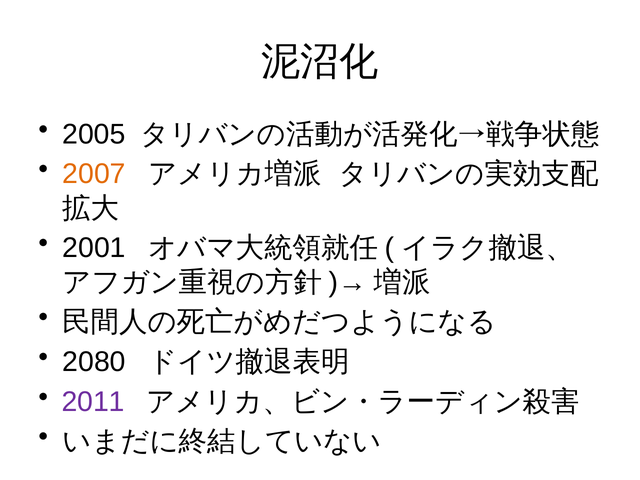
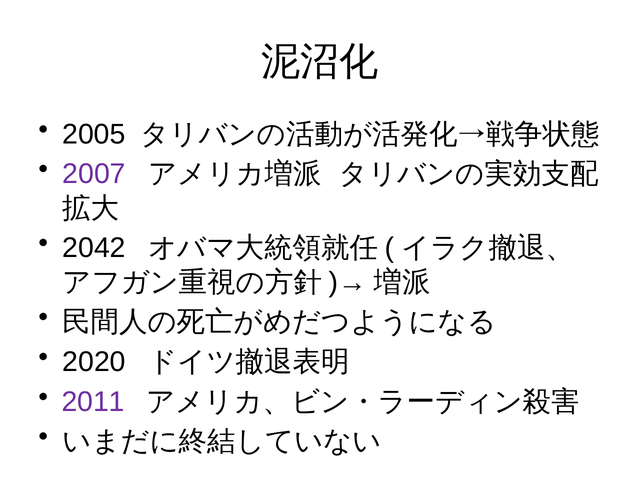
2007 colour: orange -> purple (94, 174)
2001: 2001 -> 2042 (94, 248)
2080: 2080 -> 2020 (94, 362)
